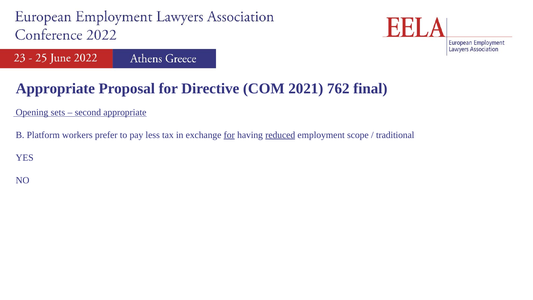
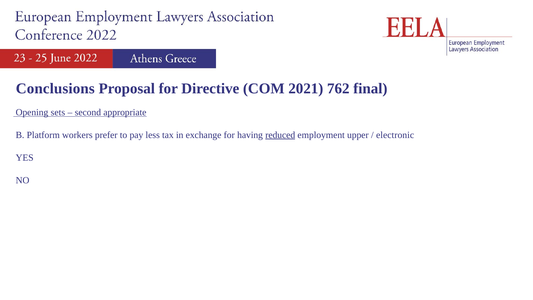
Appropriate: Appropriate -> Conclusions (55, 88)
for underline: present -> none (229, 135)
scope: scope -> upper (358, 135)
traditional: traditional -> electronic (395, 135)
